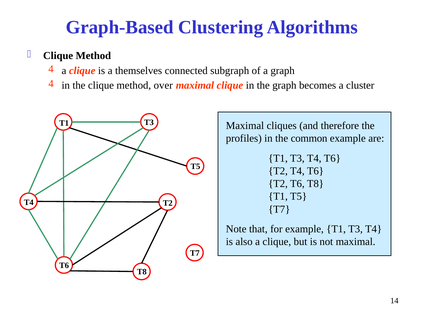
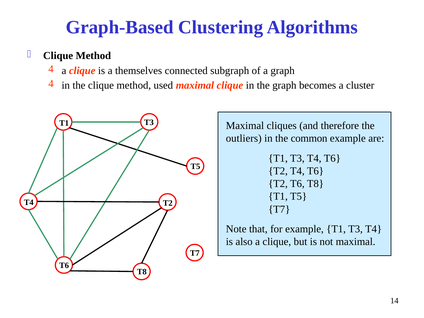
over: over -> used (163, 85)
profiles: profiles -> outliers (244, 138)
